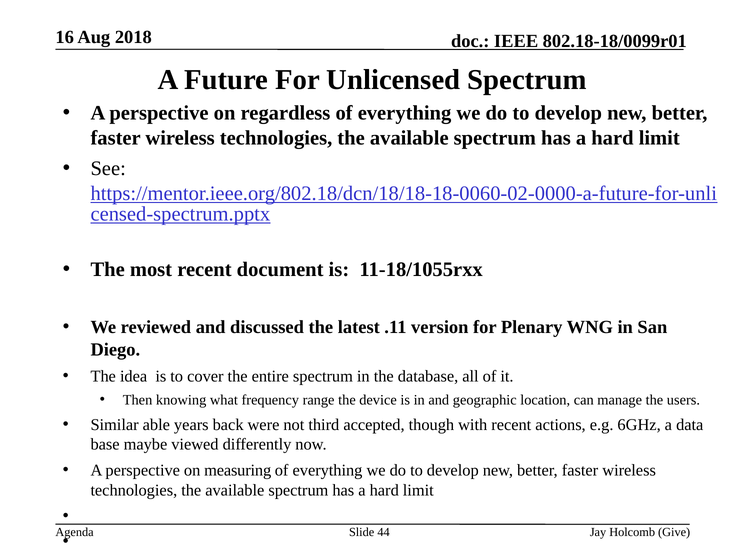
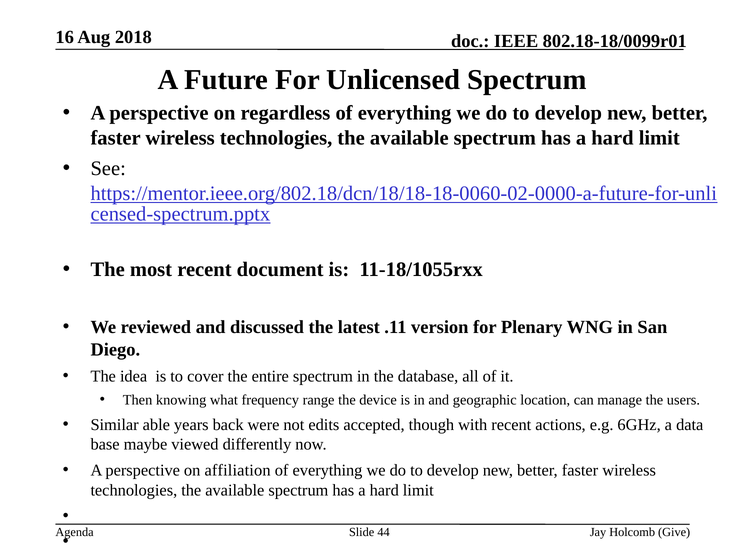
third: third -> edits (324, 424)
measuring: measuring -> affiliation (238, 470)
